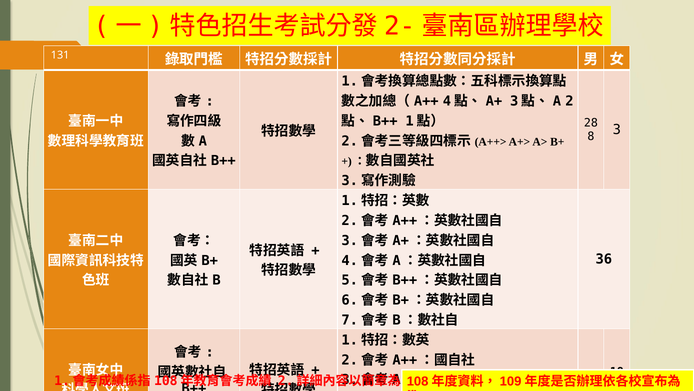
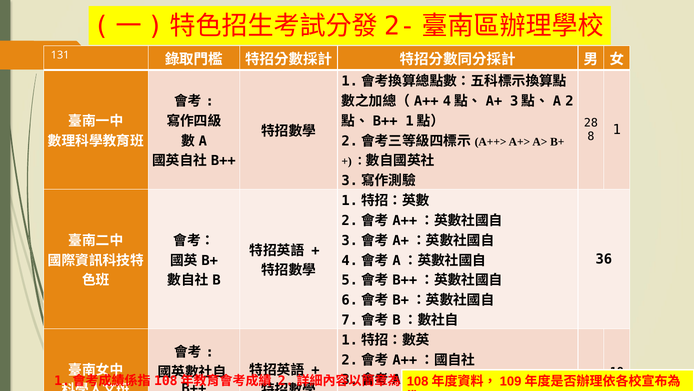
3: 3 -> 1 (617, 130)
